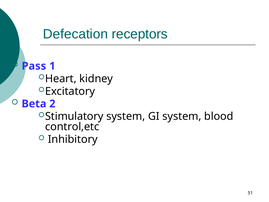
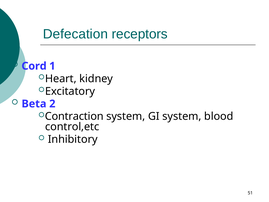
Pass: Pass -> Cord (34, 66)
Stimulatory: Stimulatory -> Contraction (74, 116)
